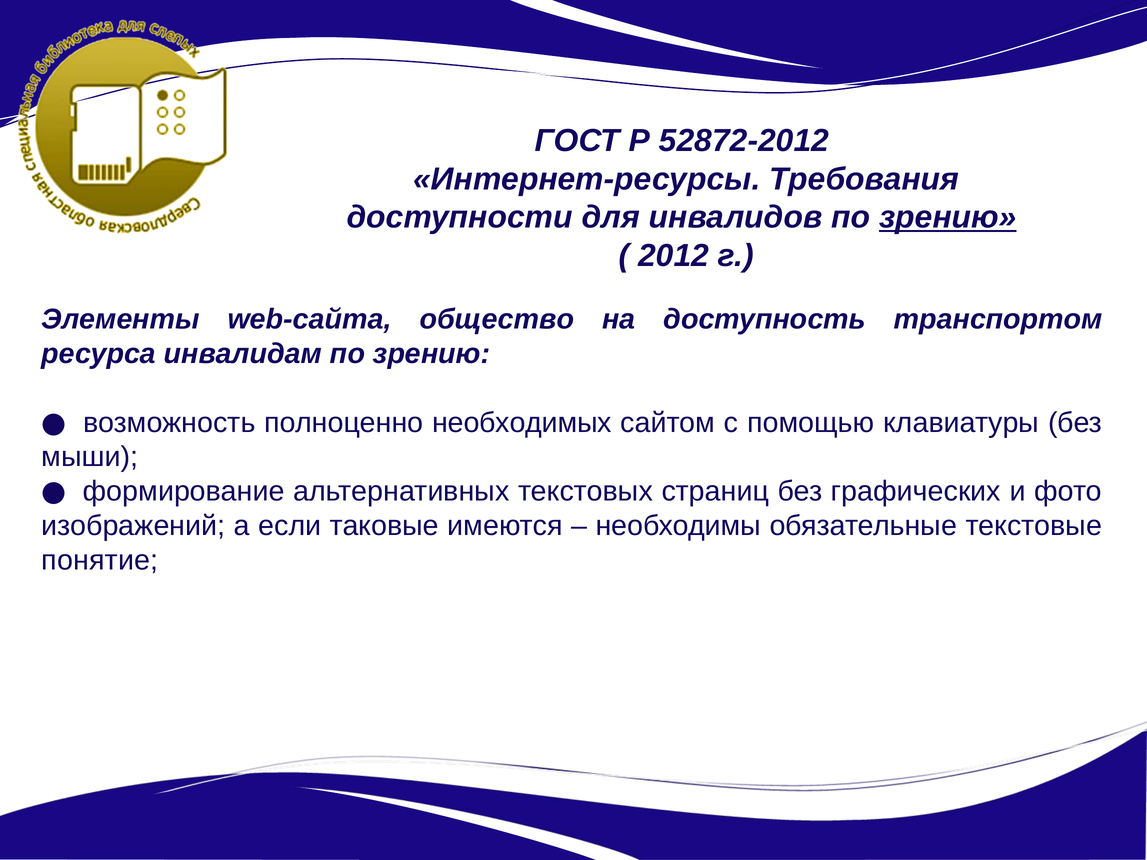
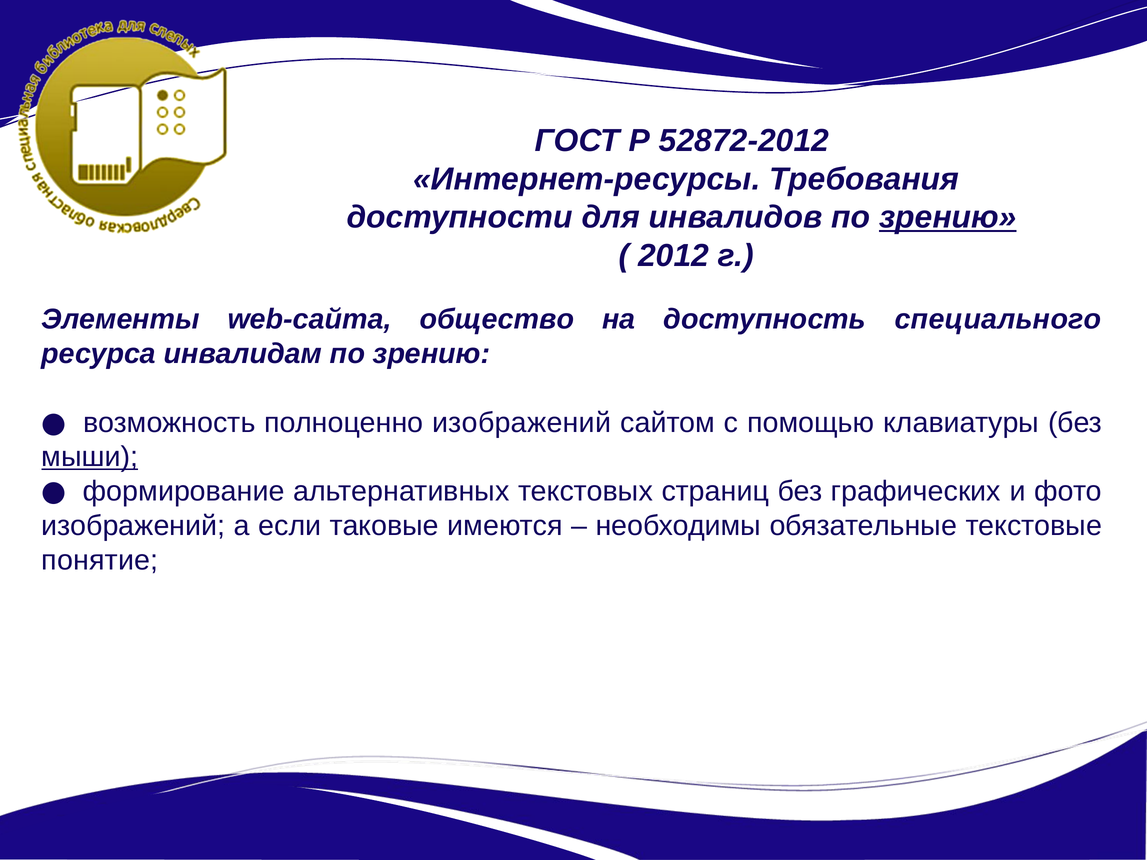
транспортом: транспортом -> специального (998, 319)
полноценно необходимых: необходимых -> изображений (522, 423)
мыши underline: none -> present (90, 457)
